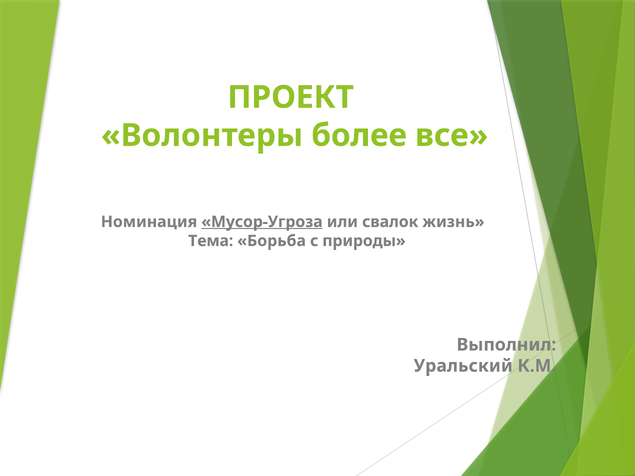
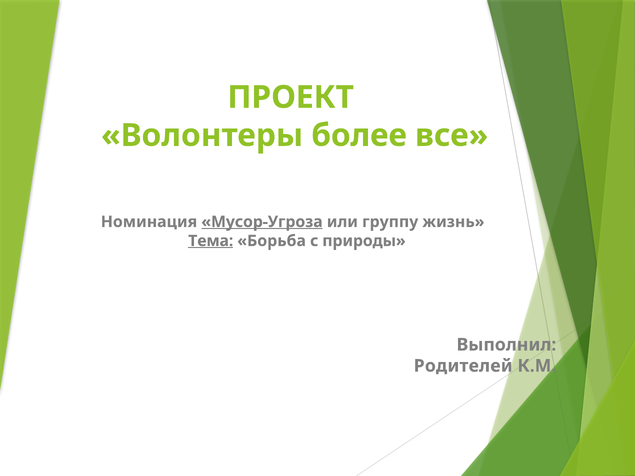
свалок: свалок -> группу (390, 222)
Тема underline: none -> present (211, 241)
Уральский: Уральский -> Родителей (463, 366)
